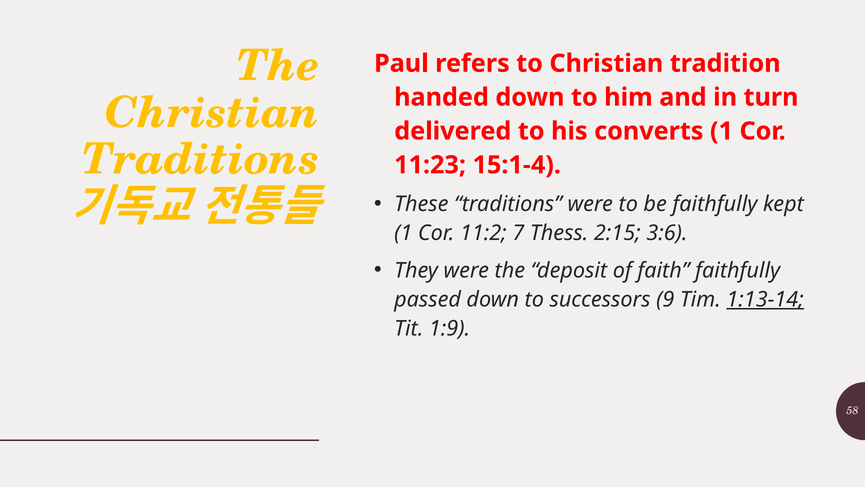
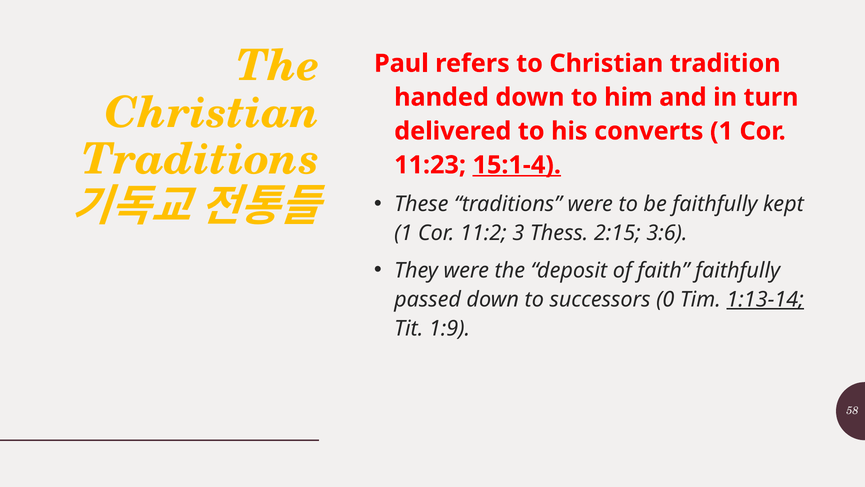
15:1-4 underline: none -> present (517, 165)
7: 7 -> 3 (518, 233)
9: 9 -> 0 (665, 299)
